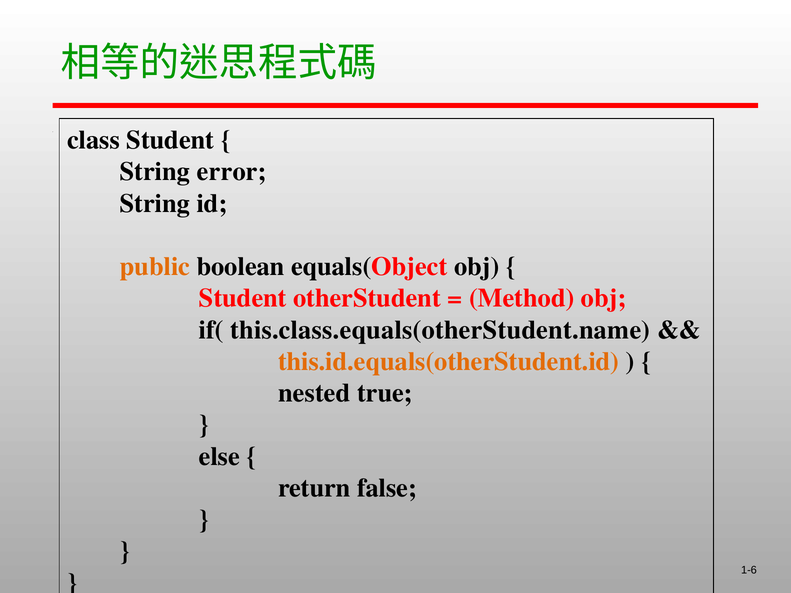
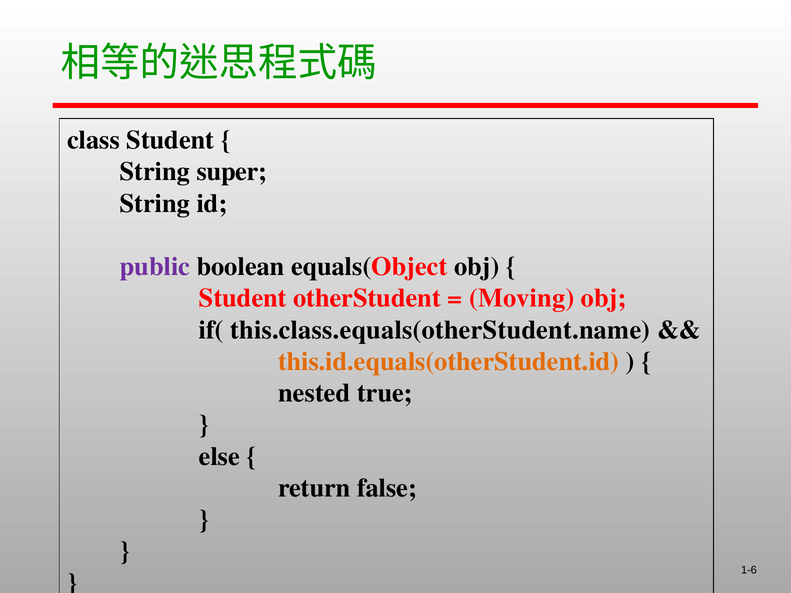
error: error -> super (232, 172)
public colour: orange -> purple (155, 267)
Method: Method -> Moving (522, 298)
